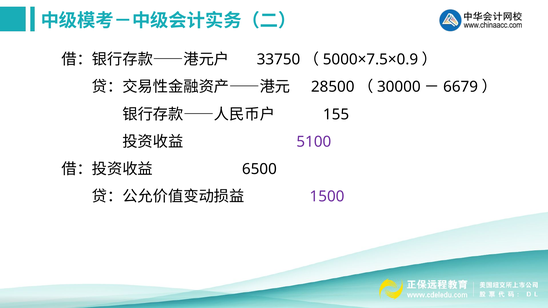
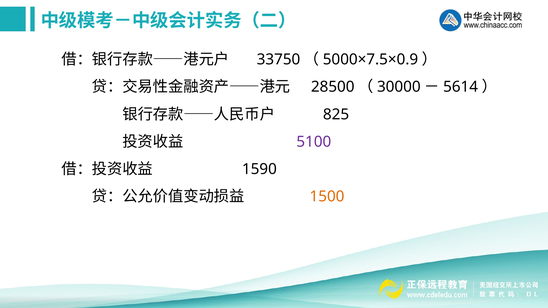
6679: 6679 -> 5614 (461, 87)
155: 155 -> 825 (336, 114)
6500: 6500 -> 1590 (259, 169)
1500 colour: purple -> orange (327, 197)
